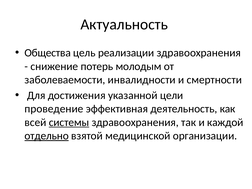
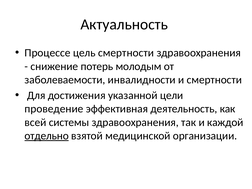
Общества: Общества -> Процессе (48, 53)
цель реализации: реализации -> смертности (126, 53)
системы underline: present -> none (69, 122)
